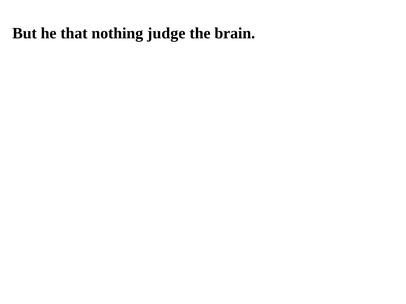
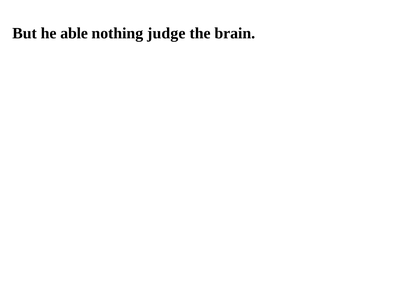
that: that -> able (74, 33)
